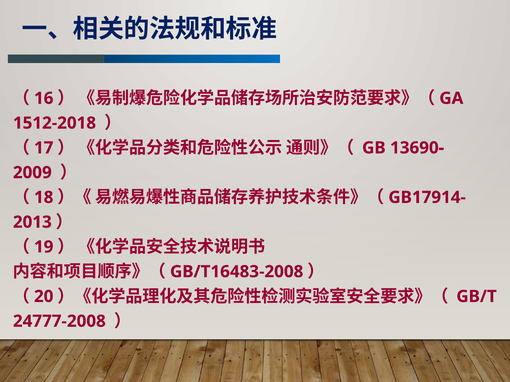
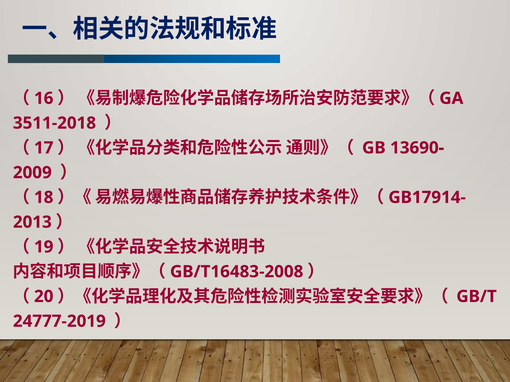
1512-2018: 1512-2018 -> 3511-2018 (54, 123)
24777-2008: 24777-2008 -> 24777-2019 (59, 322)
